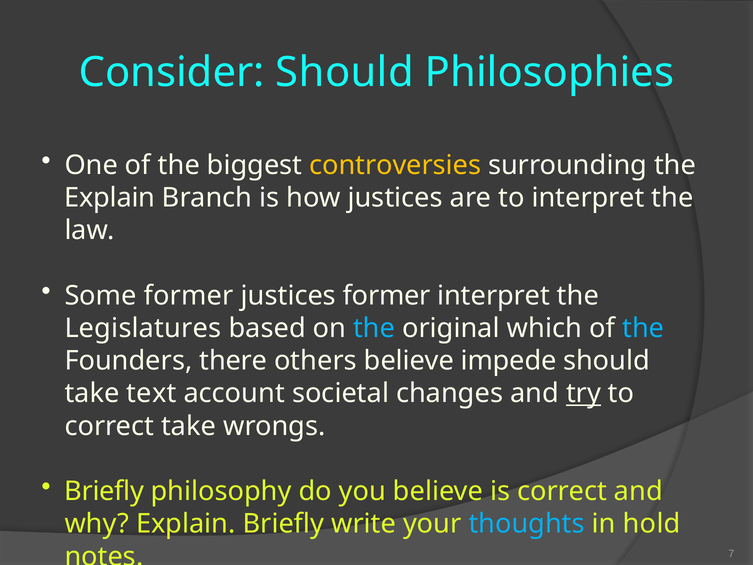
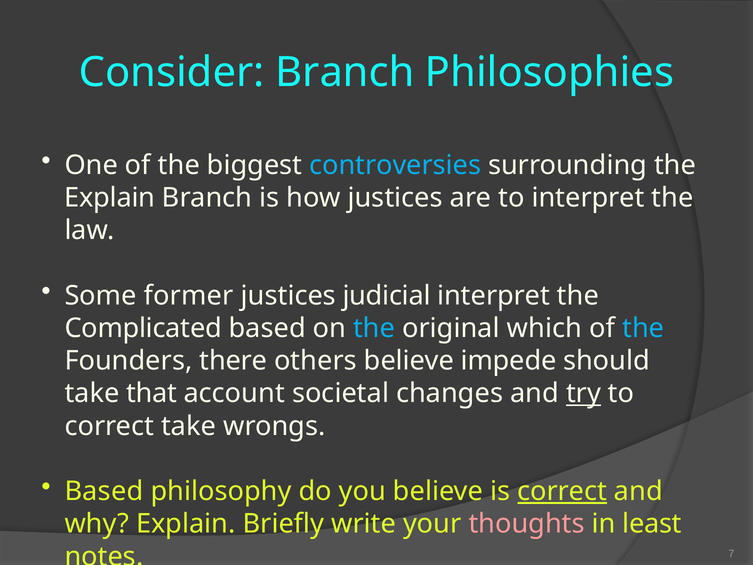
Consider Should: Should -> Branch (345, 73)
controversies colour: yellow -> light blue (395, 165)
justices former: former -> judicial (387, 295)
Legislatures: Legislatures -> Complicated (143, 328)
text: text -> that (152, 393)
Briefly: Briefly -> Based (104, 491)
correct underline: none -> present (562, 491)
thoughts colour: light blue -> pink (527, 524)
hold: hold -> least (652, 524)
